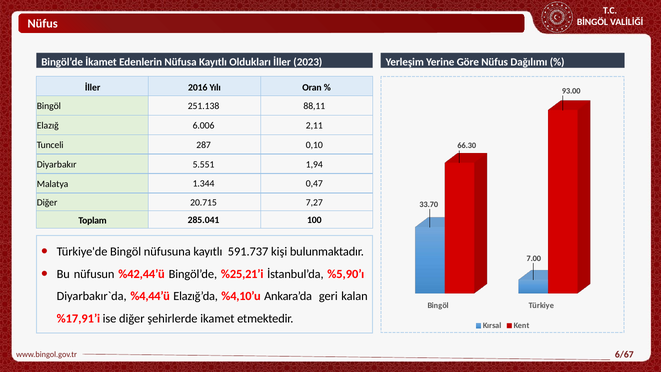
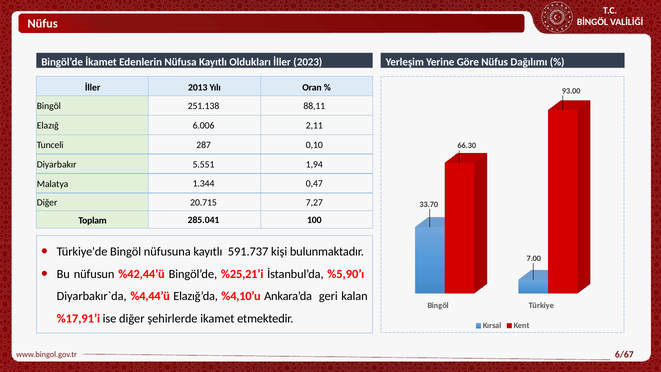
2016: 2016 -> 2013 (198, 87)
